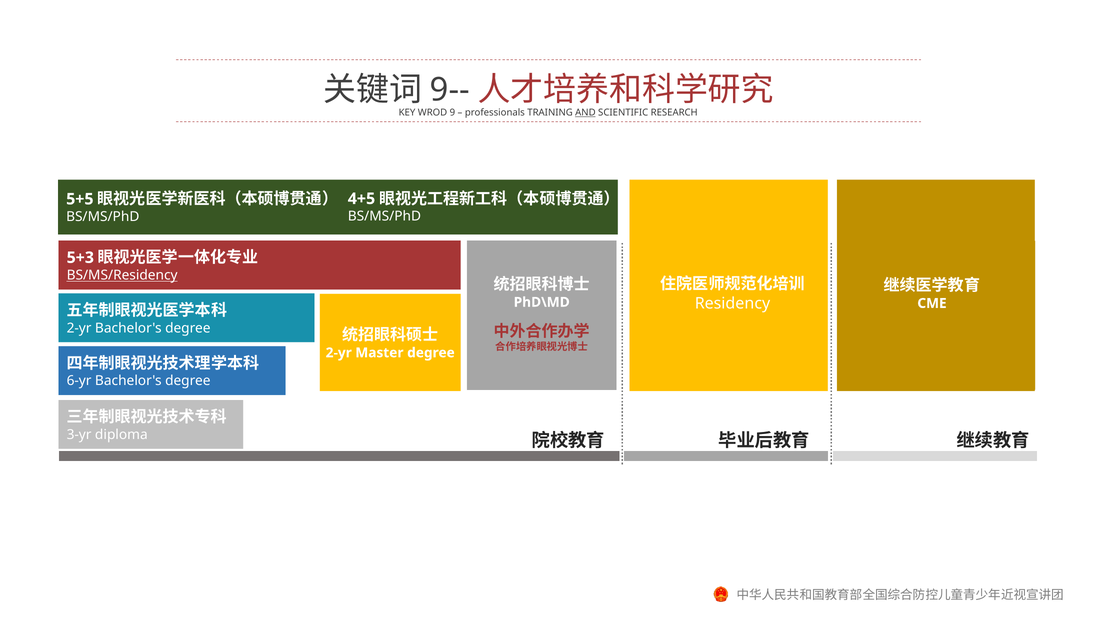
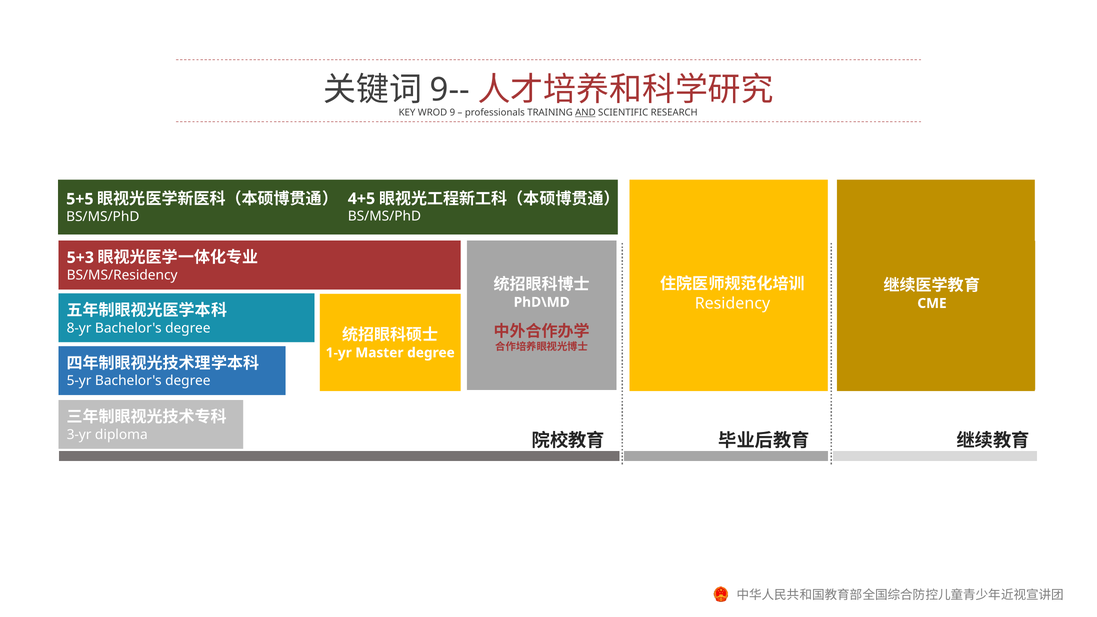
BS/MS/Residency underline: present -> none (122, 275)
2-yr: 2-yr -> 8-yr (79, 328)
2-yr: 2-yr -> 1-yr (339, 353)
6-yr: 6-yr -> 5-yr (79, 381)
